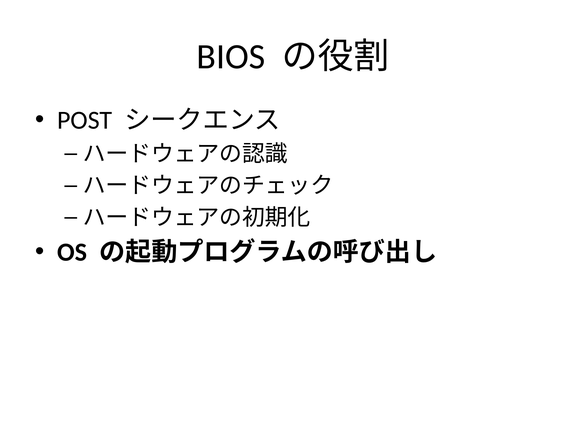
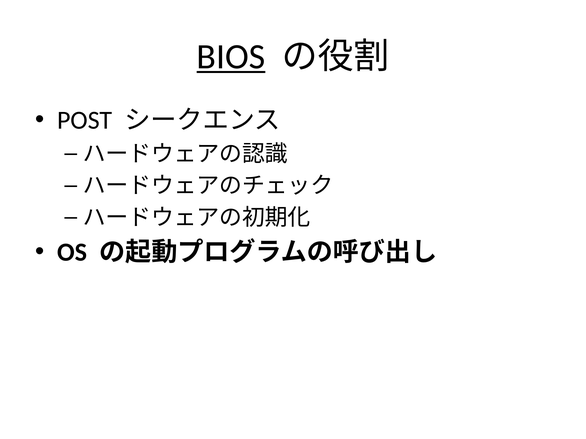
BIOS underline: none -> present (231, 57)
